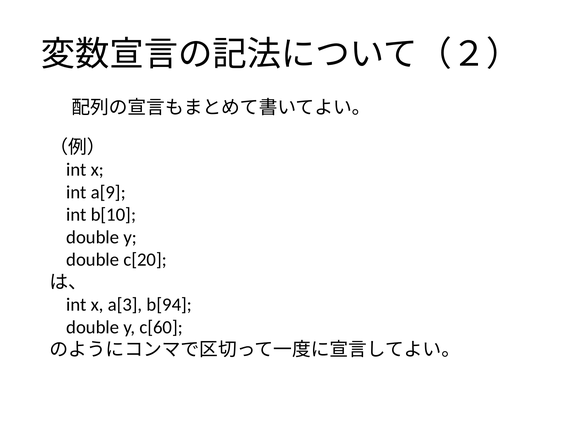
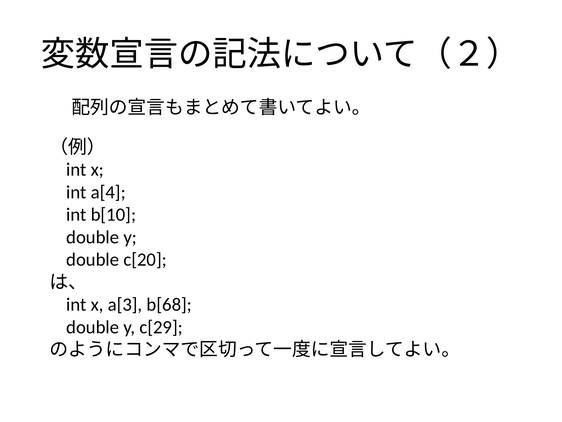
a[9: a[9 -> a[4 (108, 192)
b[94: b[94 -> b[68 (169, 304)
c[60: c[60 -> c[29 (161, 327)
